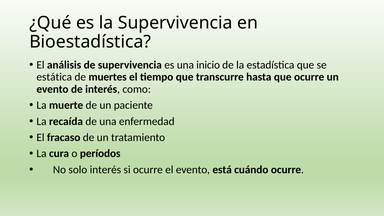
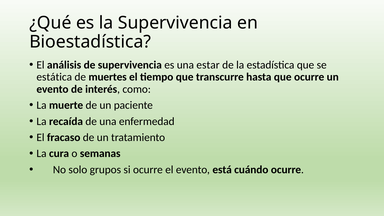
inicio: inicio -> estar (208, 65)
períodos: períodos -> semanas (100, 154)
solo interés: interés -> grupos (105, 170)
